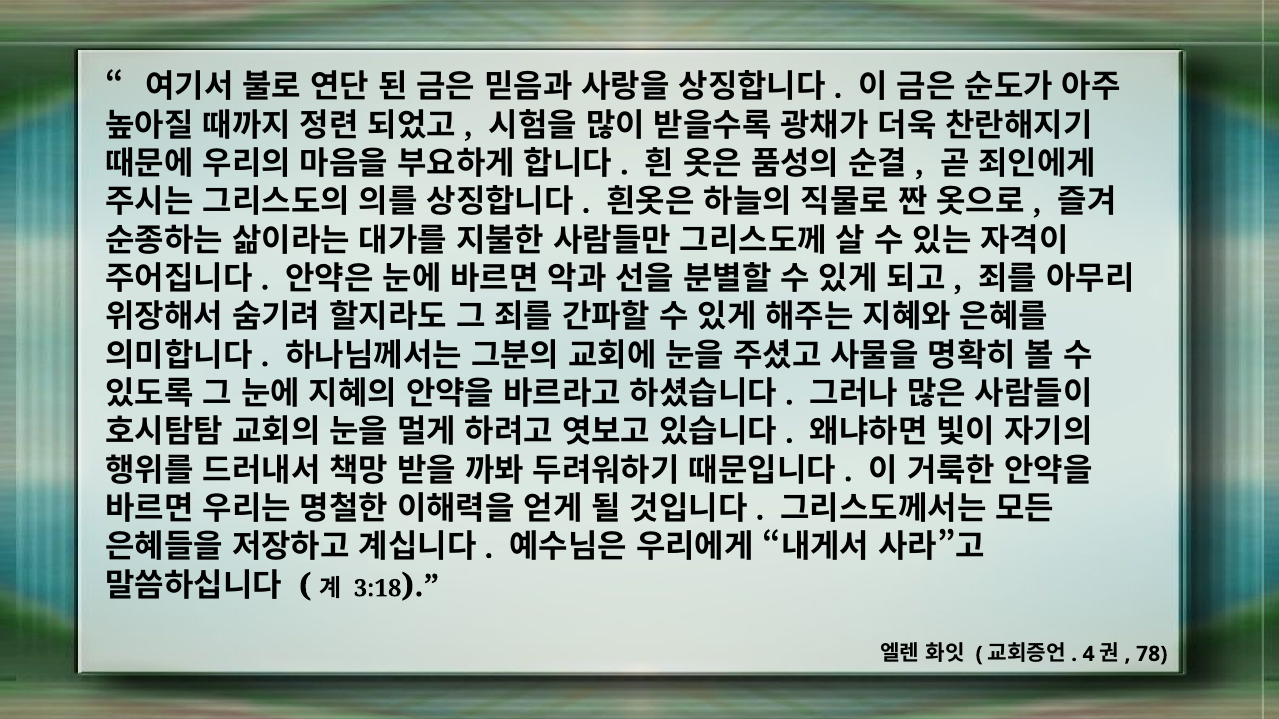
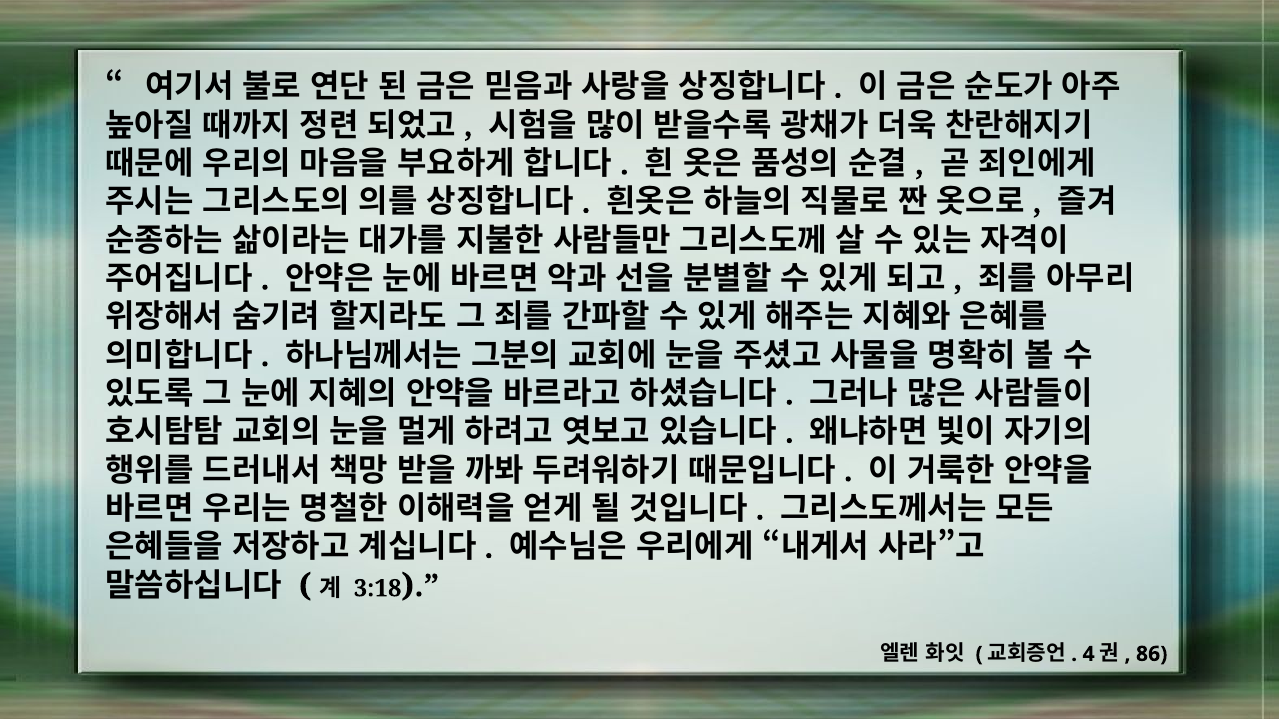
78: 78 -> 86 (1152, 654)
